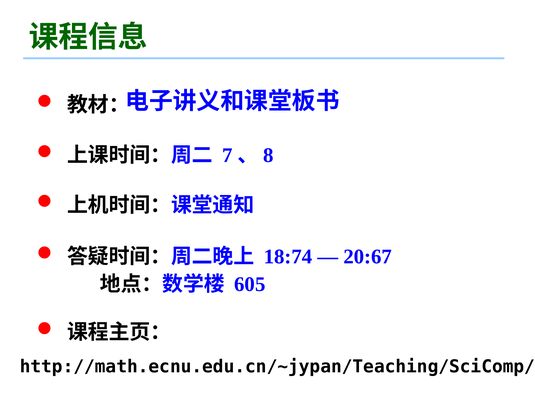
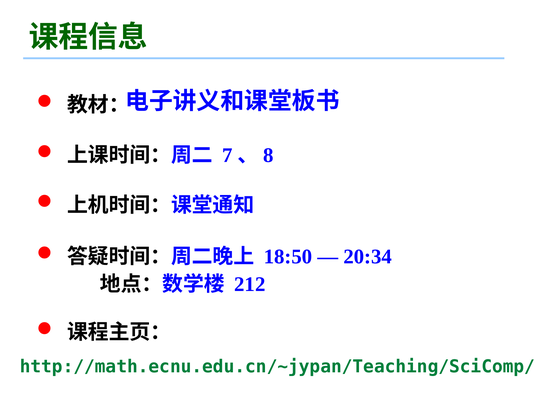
18:74: 18:74 -> 18:50 (288, 257)
20:67: 20:67 -> 20:34 (368, 257)
605: 605 -> 212 (250, 285)
http://math.ecnu.edu.cn/~jypan/Teaching/SciComp/ colour: black -> green (277, 367)
